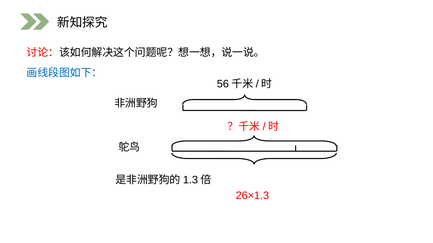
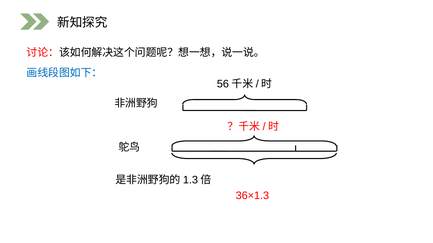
26×1.3: 26×1.3 -> 36×1.3 (252, 196)
